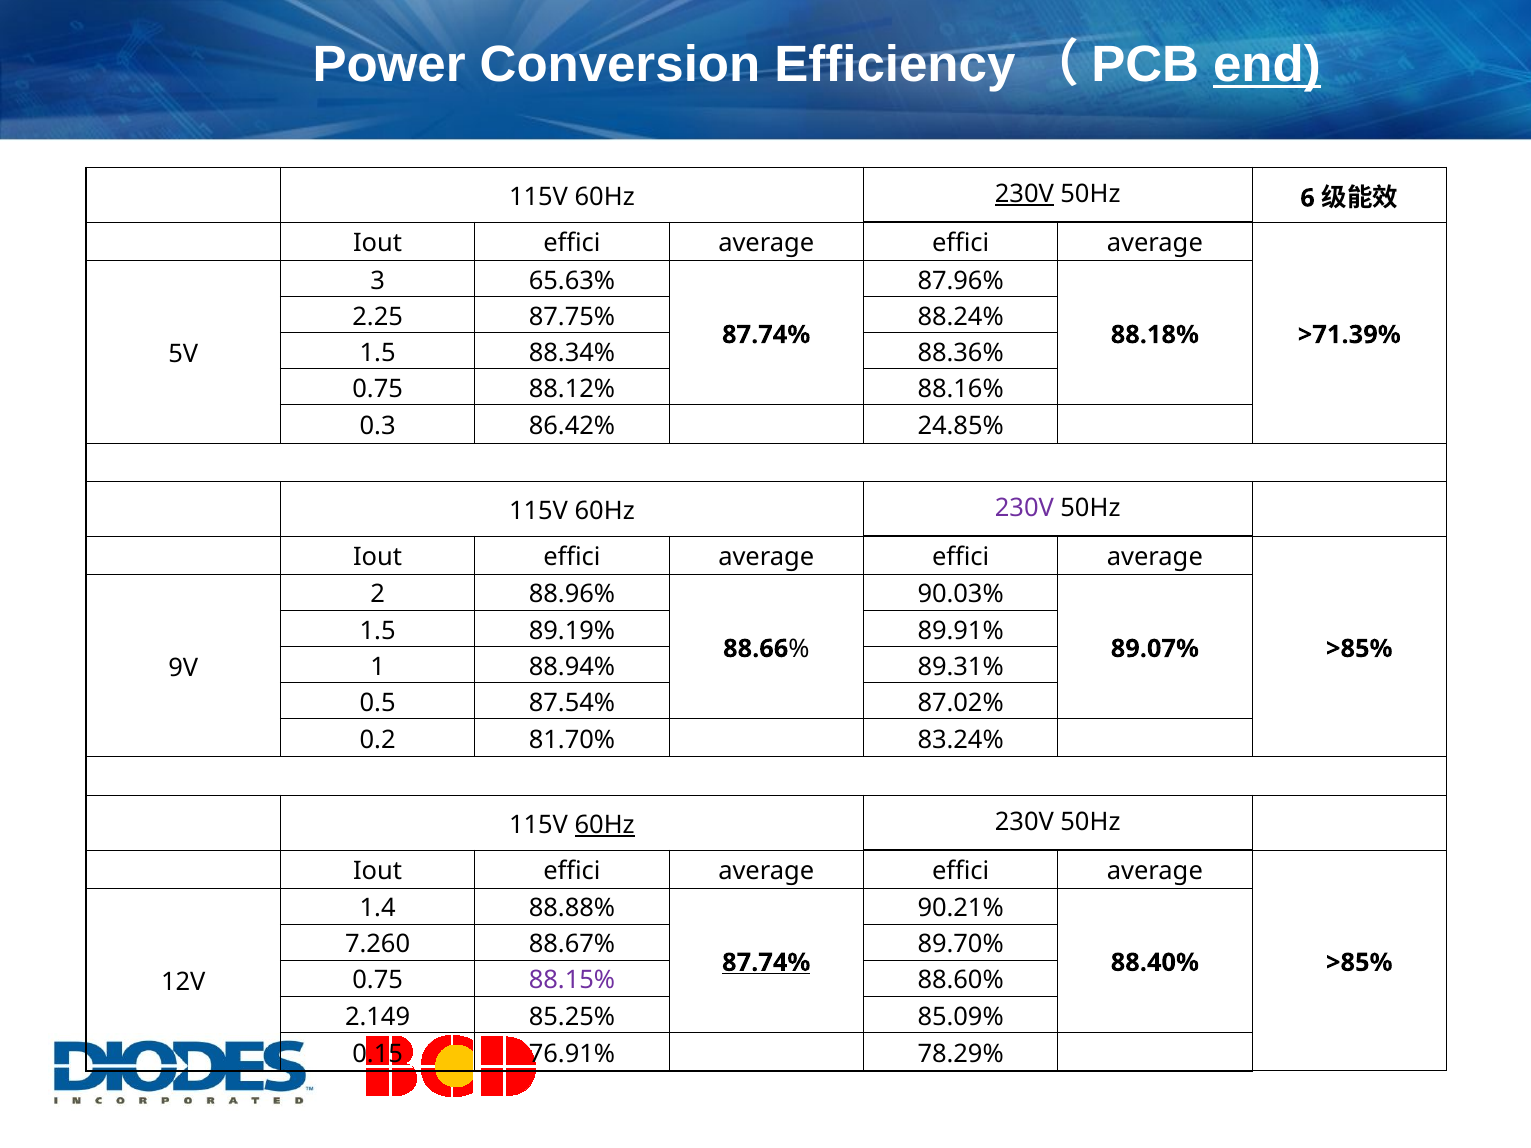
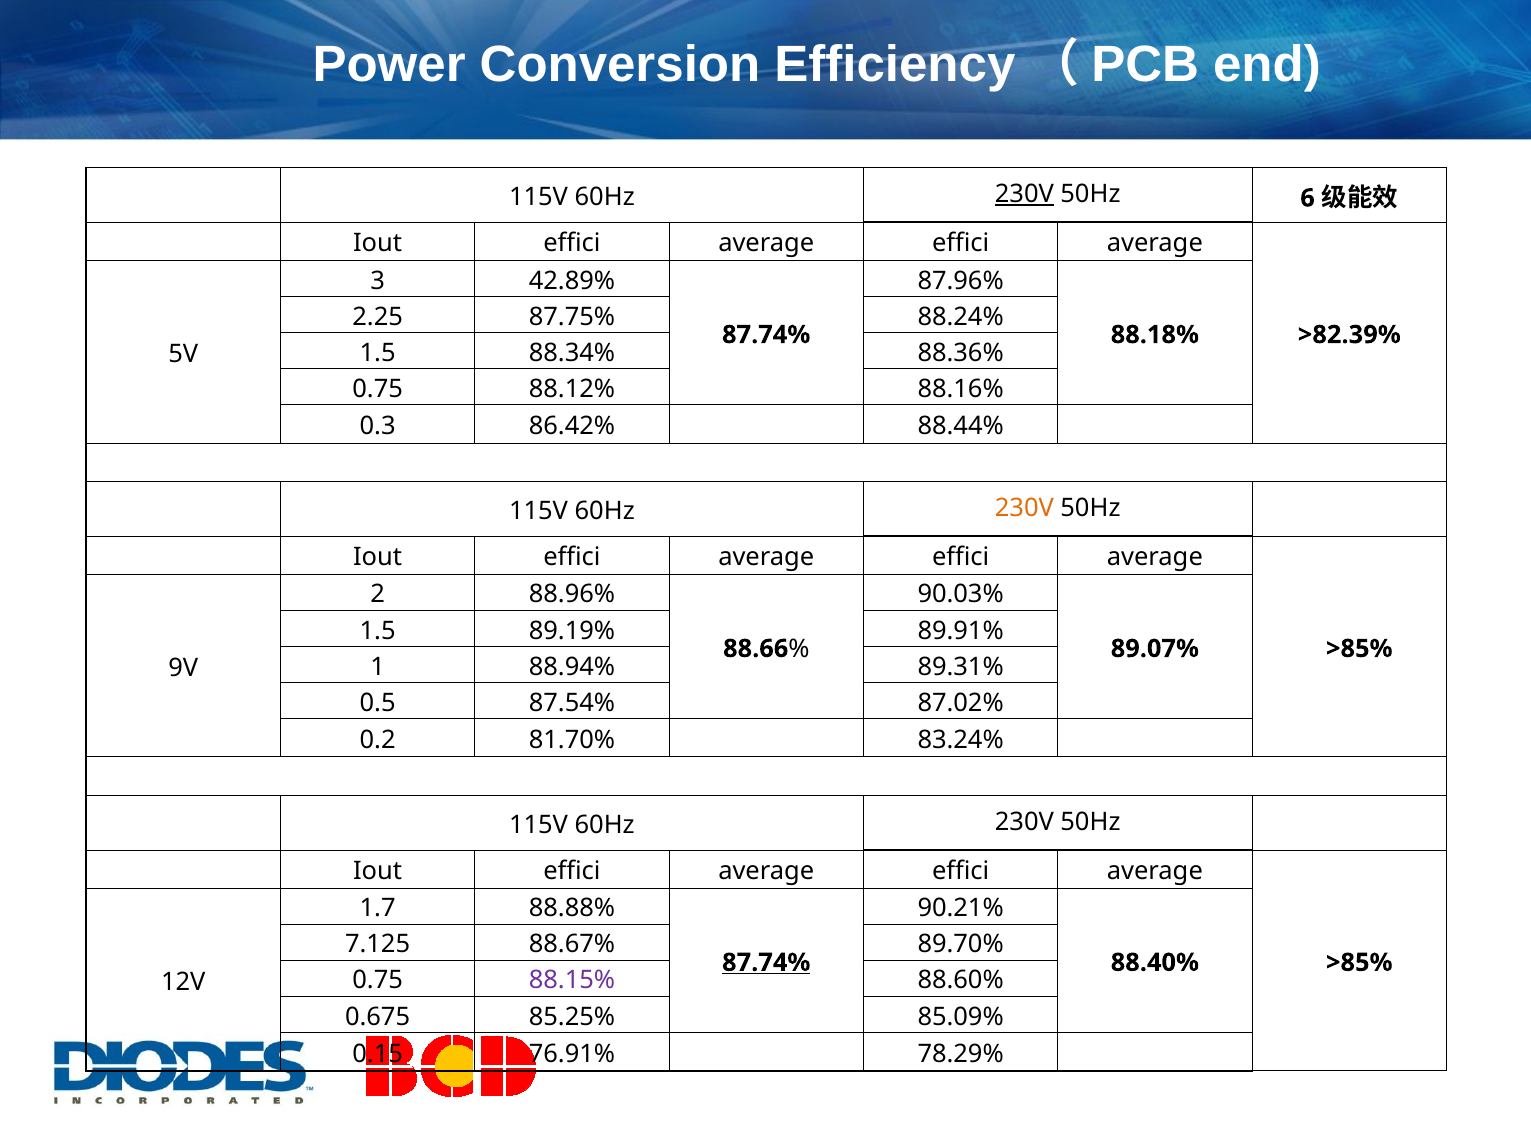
end underline: present -> none (1267, 64)
65.63%: 65.63% -> 42.89% (572, 281)
>71.39%: >71.39% -> >82.39% (1349, 335)
24.85%: 24.85% -> 88.44% (961, 426)
230V colour: purple -> orange (1024, 508)
60Hz underline: present -> none (605, 825)
1.4: 1.4 -> 1.7 (378, 909)
7.260: 7.260 -> 7.125 (378, 945)
2.149: 2.149 -> 0.675 (378, 1017)
